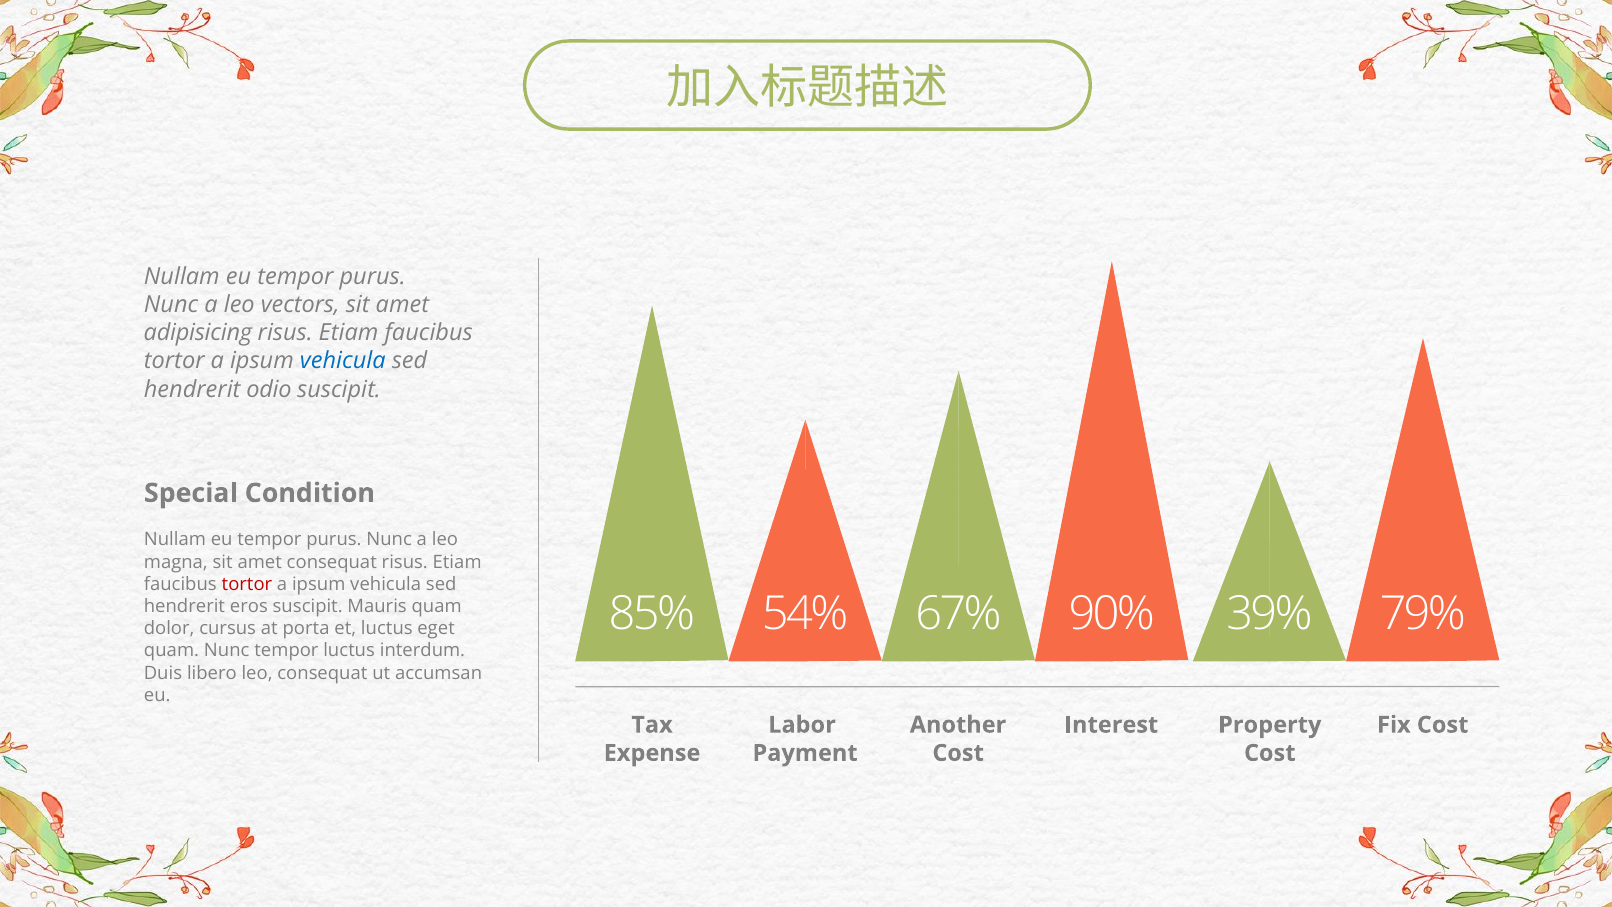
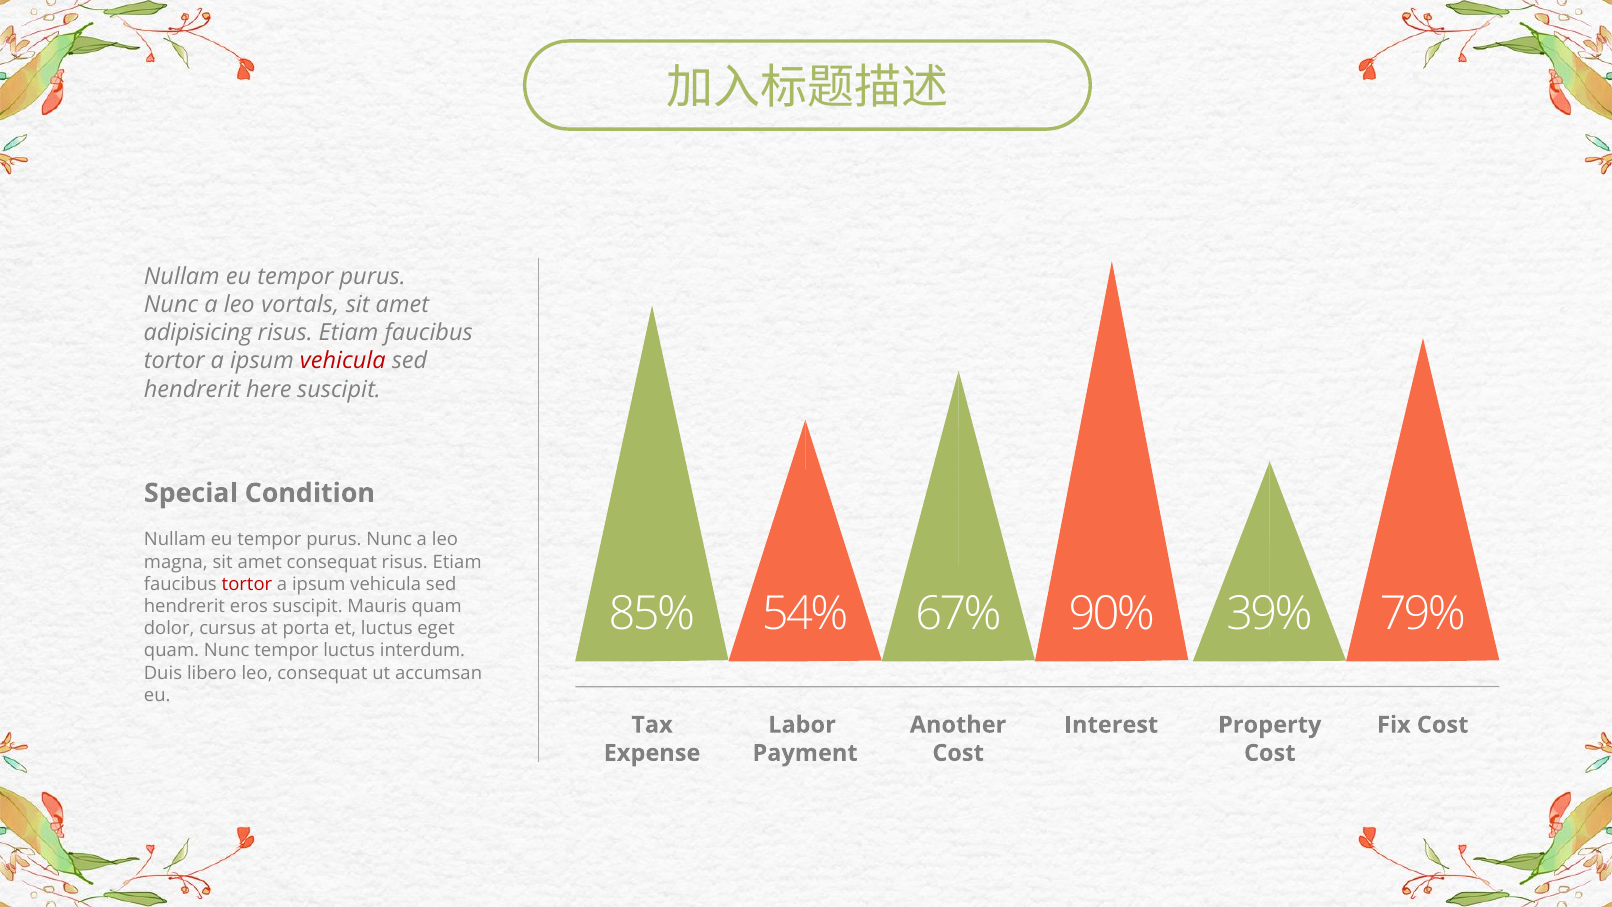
vectors: vectors -> vortals (300, 305)
vehicula colour: blue -> red (343, 361)
odio: odio -> here (269, 389)
